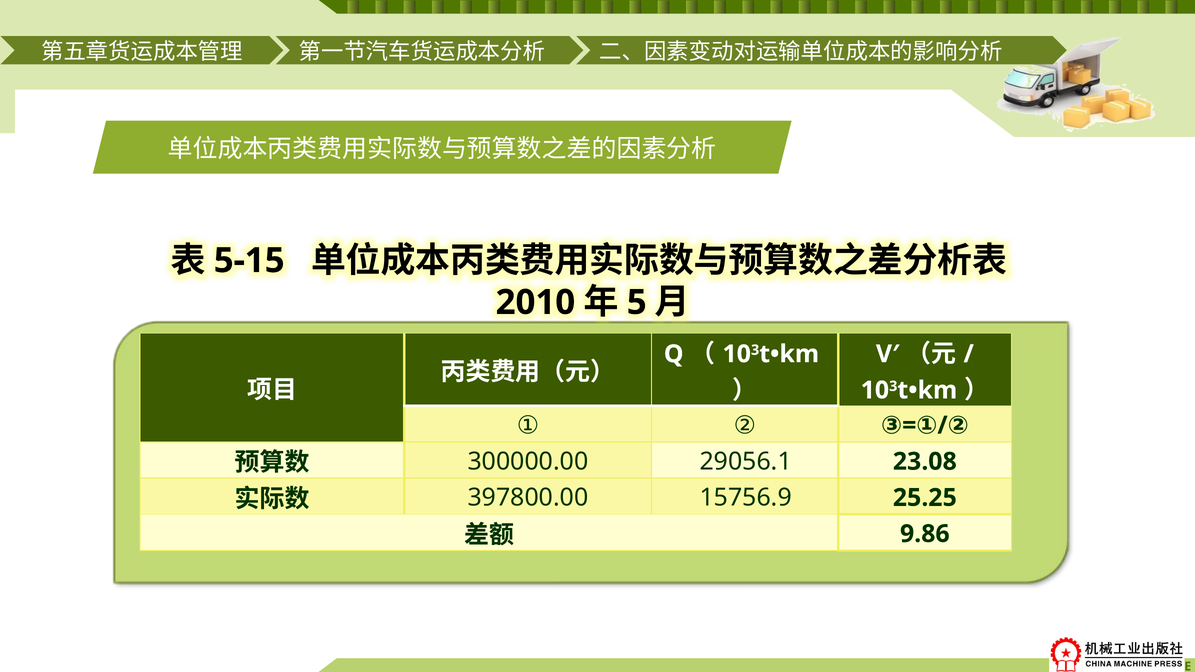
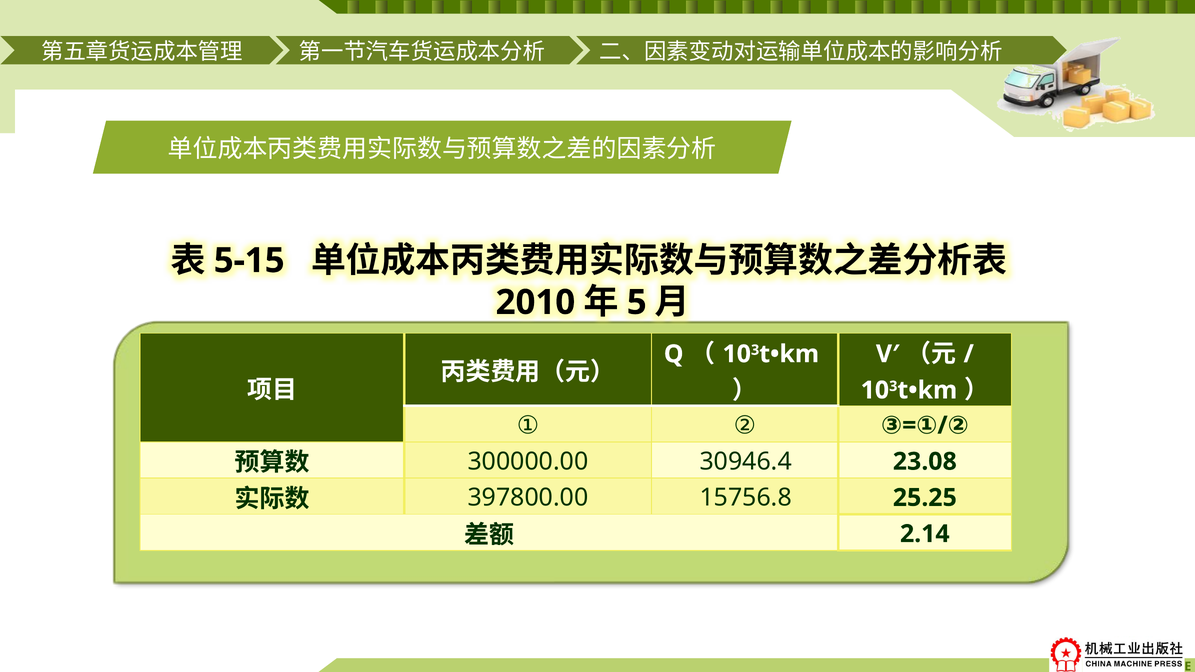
29056.1: 29056.1 -> 30946.4 (746, 462)
15756.9: 15756.9 -> 15756.8 (746, 498)
9.86: 9.86 -> 2.14 (925, 534)
